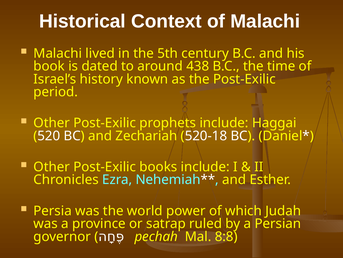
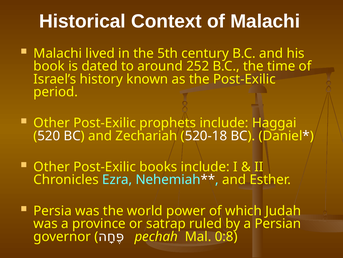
438: 438 -> 252 (198, 66)
8:8: 8:8 -> 0:8 (226, 236)
